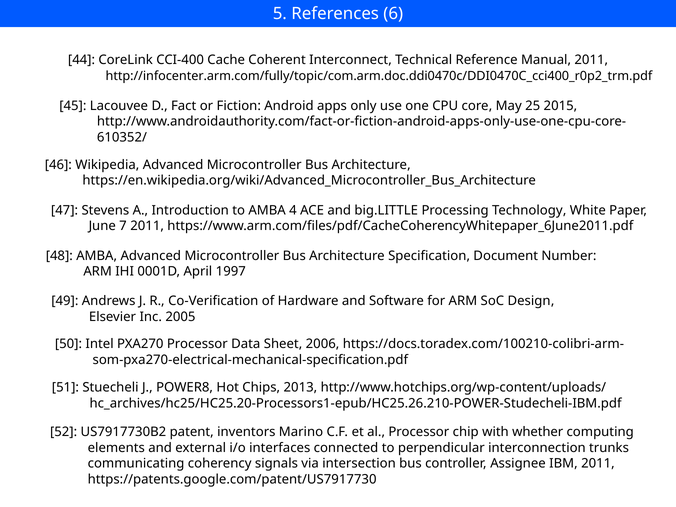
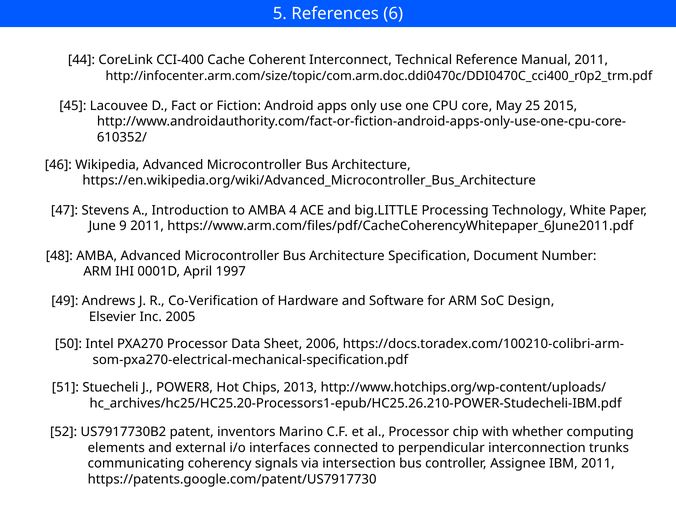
http://infocenter.arm.com/fully/topic/com.arm.doc.ddi0470c/DDI0470C_cci400_r0p2_trm.pdf: http://infocenter.arm.com/fully/topic/com.arm.doc.ddi0470c/DDI0470C_cci400_r0p2_trm.pdf -> http://infocenter.arm.com/size/topic/com.arm.doc.ddi0470c/DDI0470C_cci400_r0p2_trm.pdf (379, 76)
7: 7 -> 9 (123, 226)
